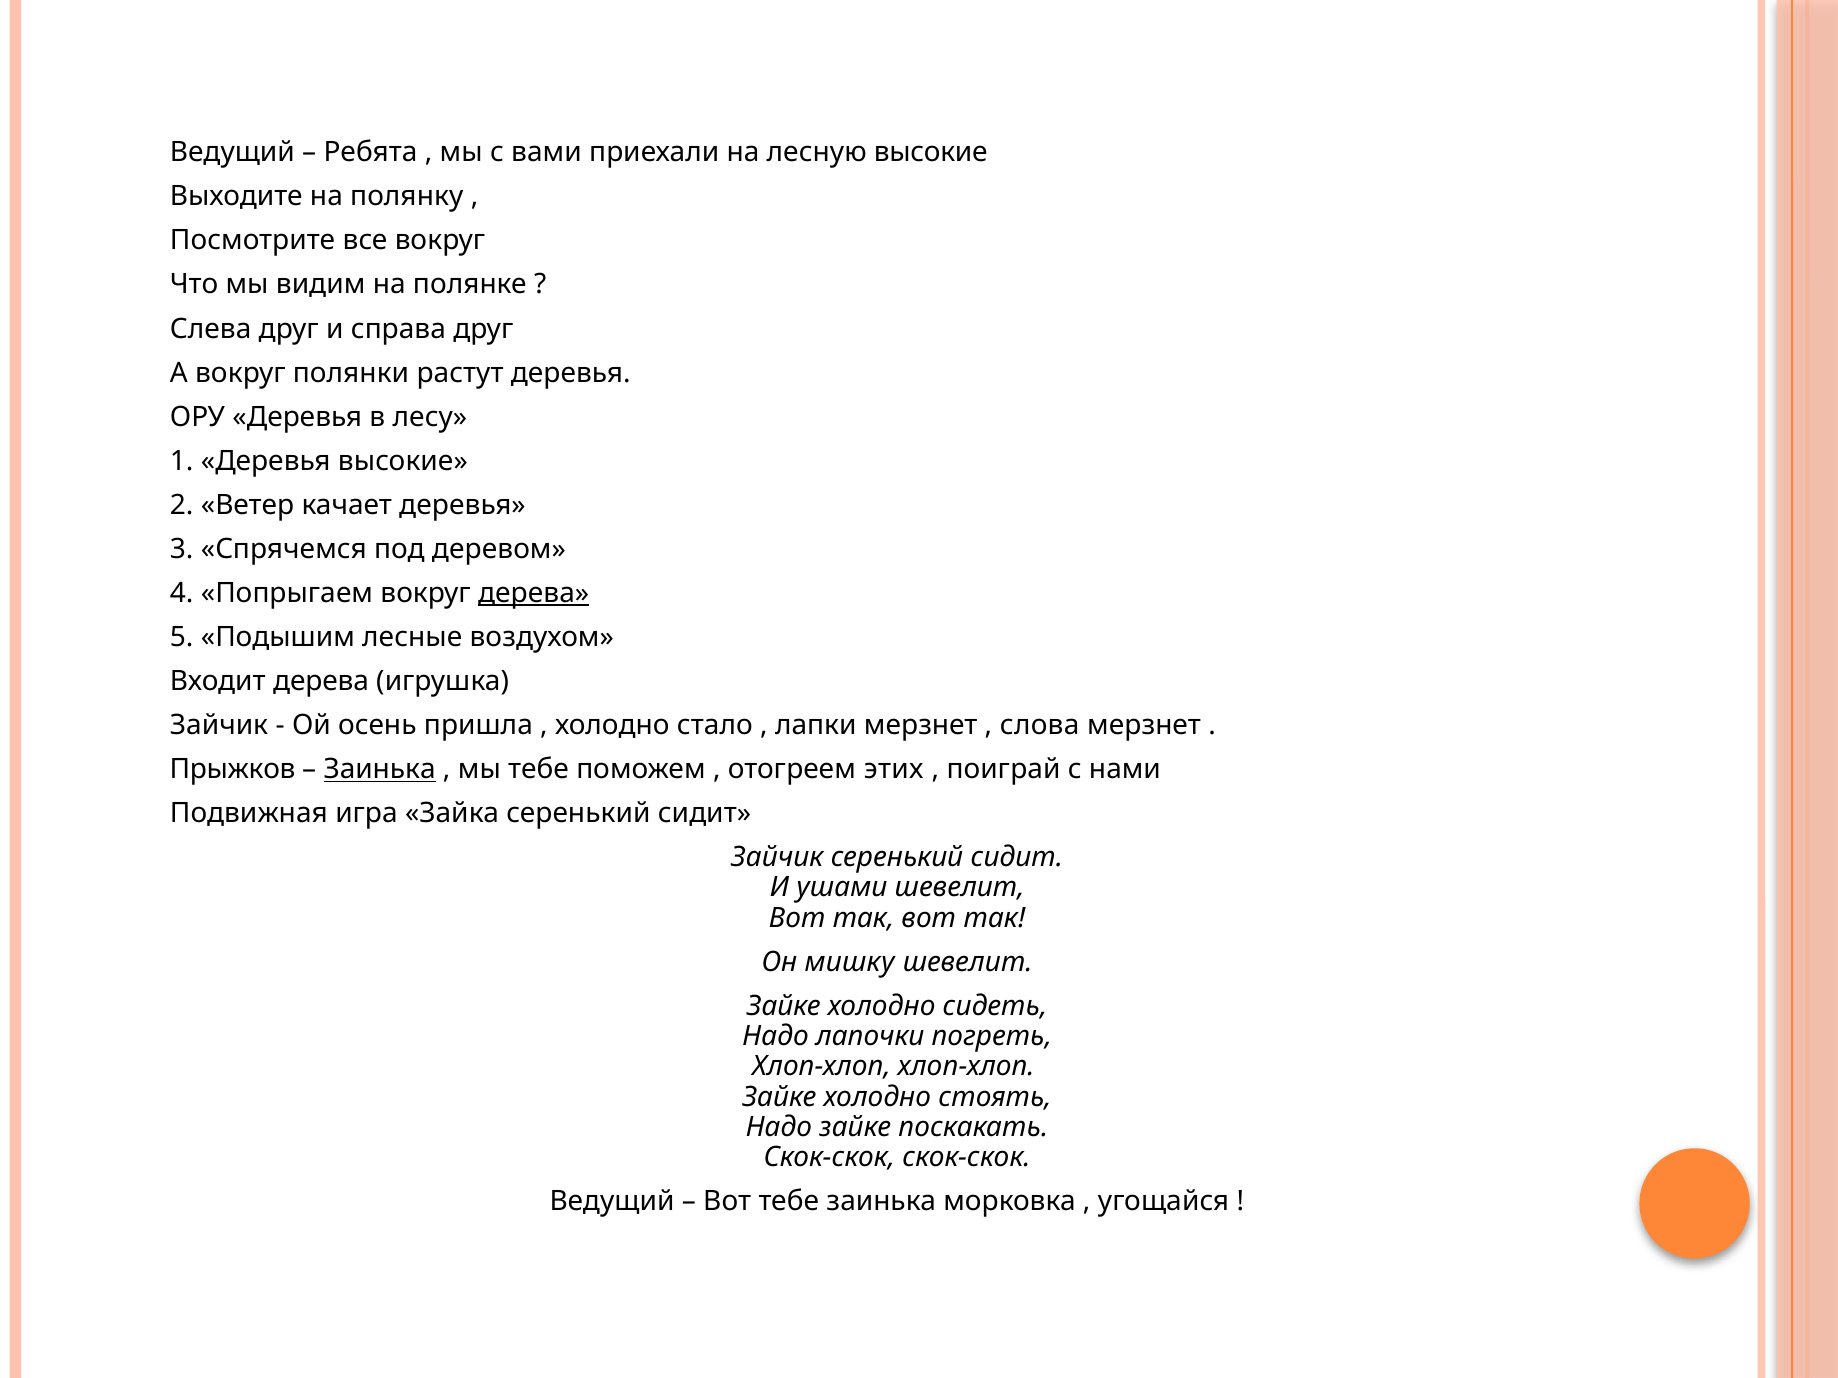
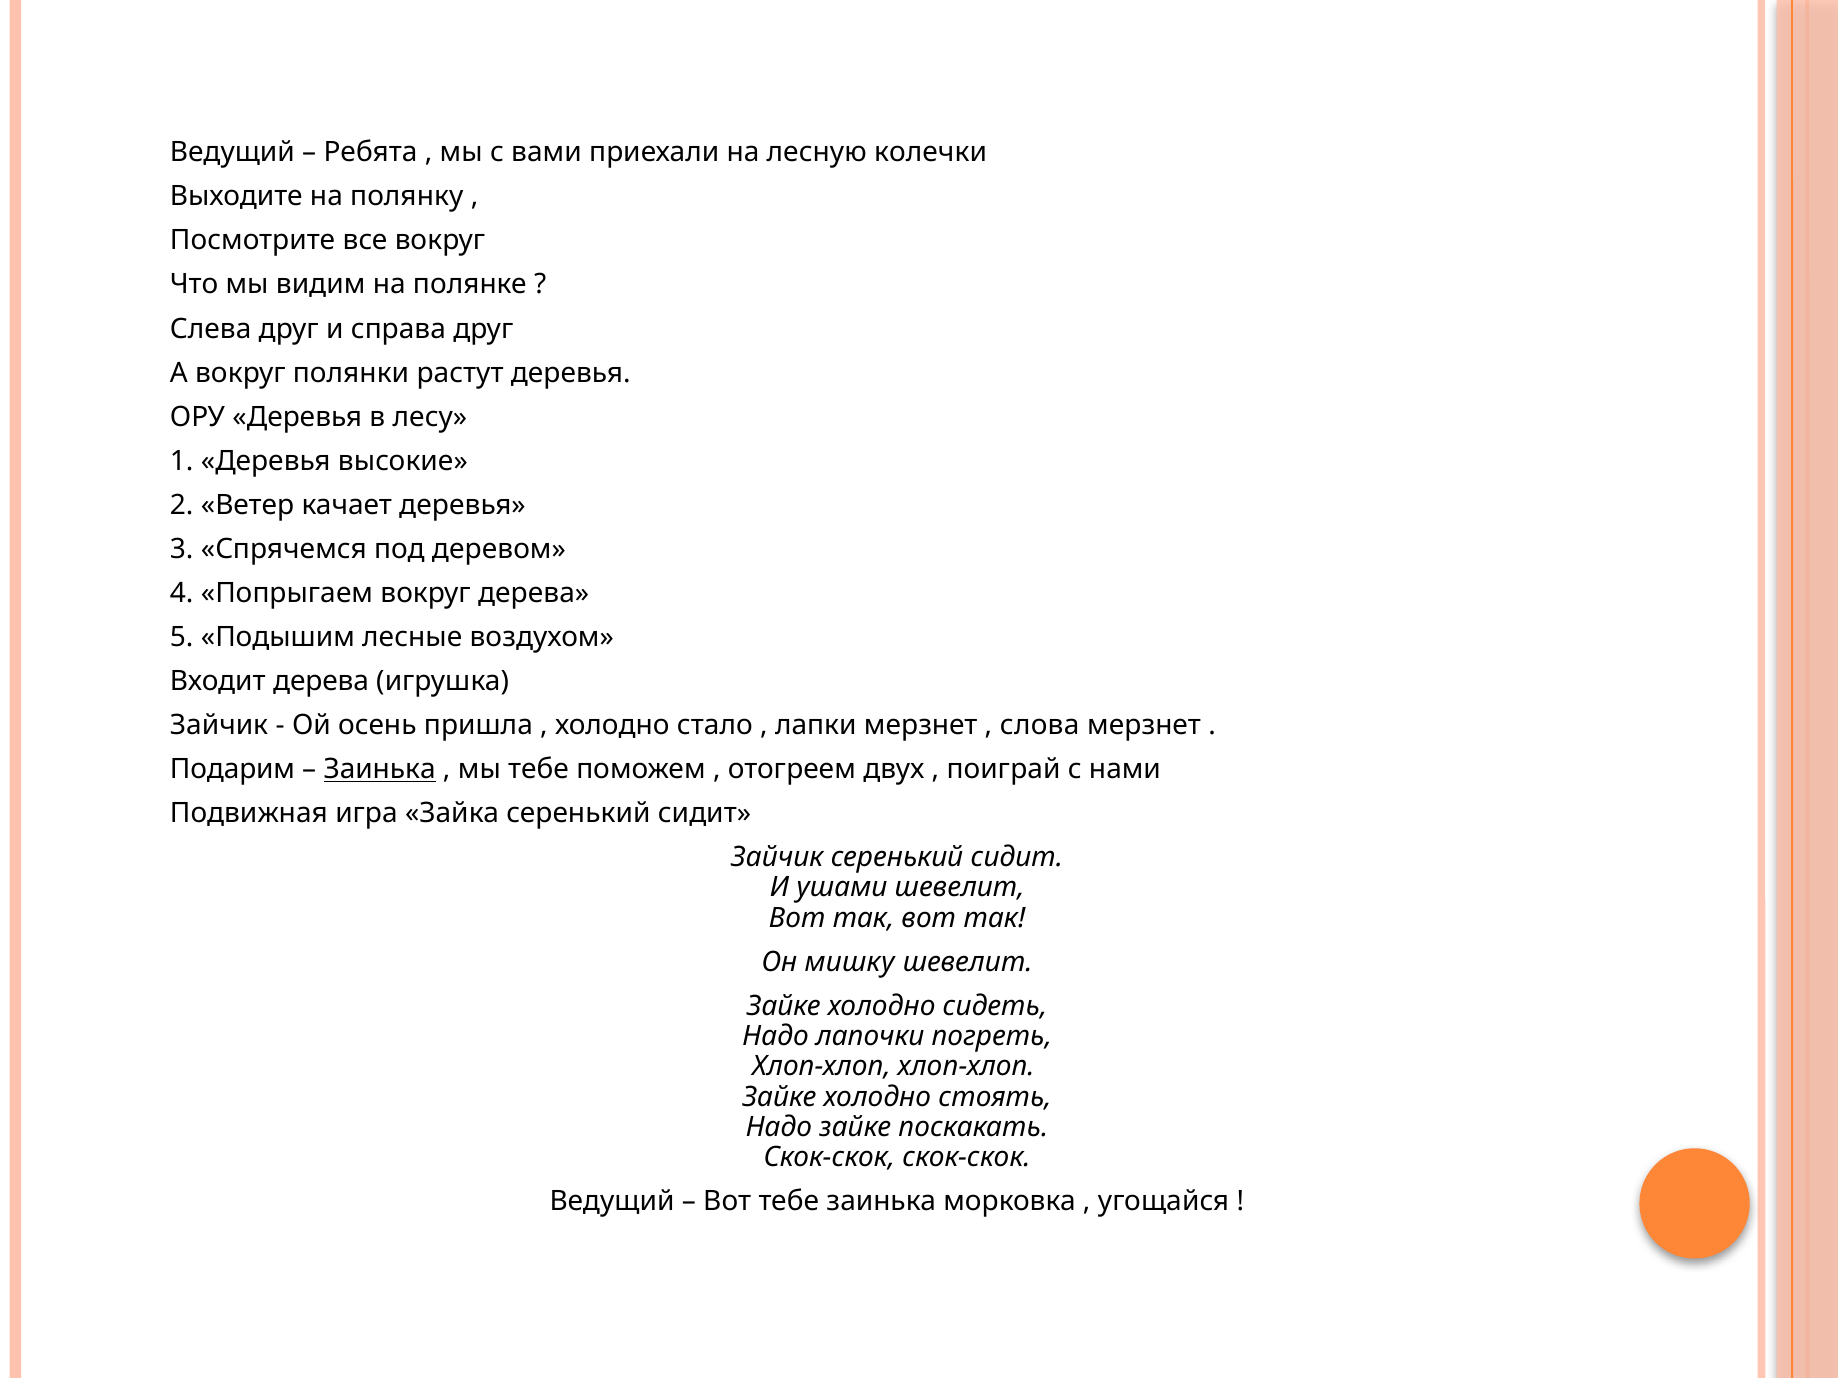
лесную высокие: высокие -> колечки (931, 153)
дерева underline: present -> none (534, 593)
Прыжков: Прыжков -> Подарим (232, 770)
этих: этих -> двух (894, 770)
